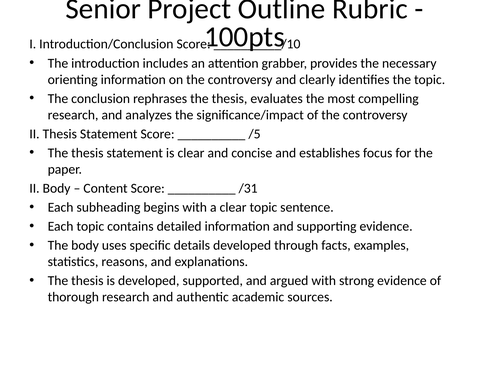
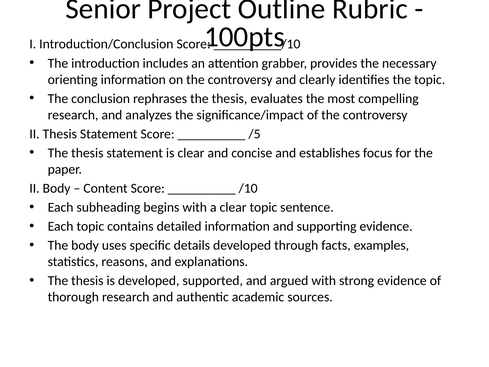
/31: /31 -> /10 (248, 188)
